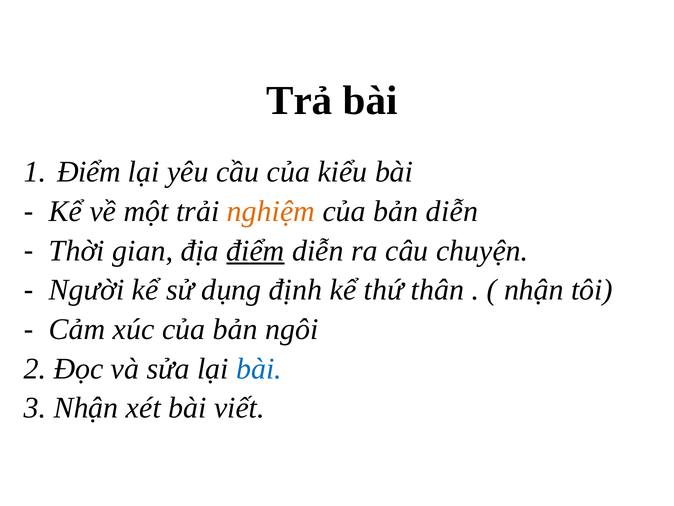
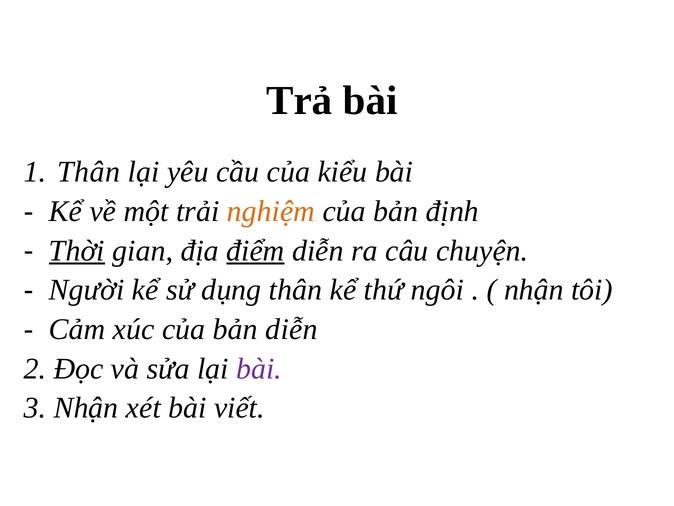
Điểm: Điểm -> Thân (89, 172)
bản diễn: diễn -> định (452, 211)
Thời underline: none -> present (77, 250)
dụng định: định -> thân (296, 290)
thân: thân -> ngôi (438, 290)
bản ngôi: ngôi -> diễn (292, 329)
bài colour: blue -> purple (259, 368)
